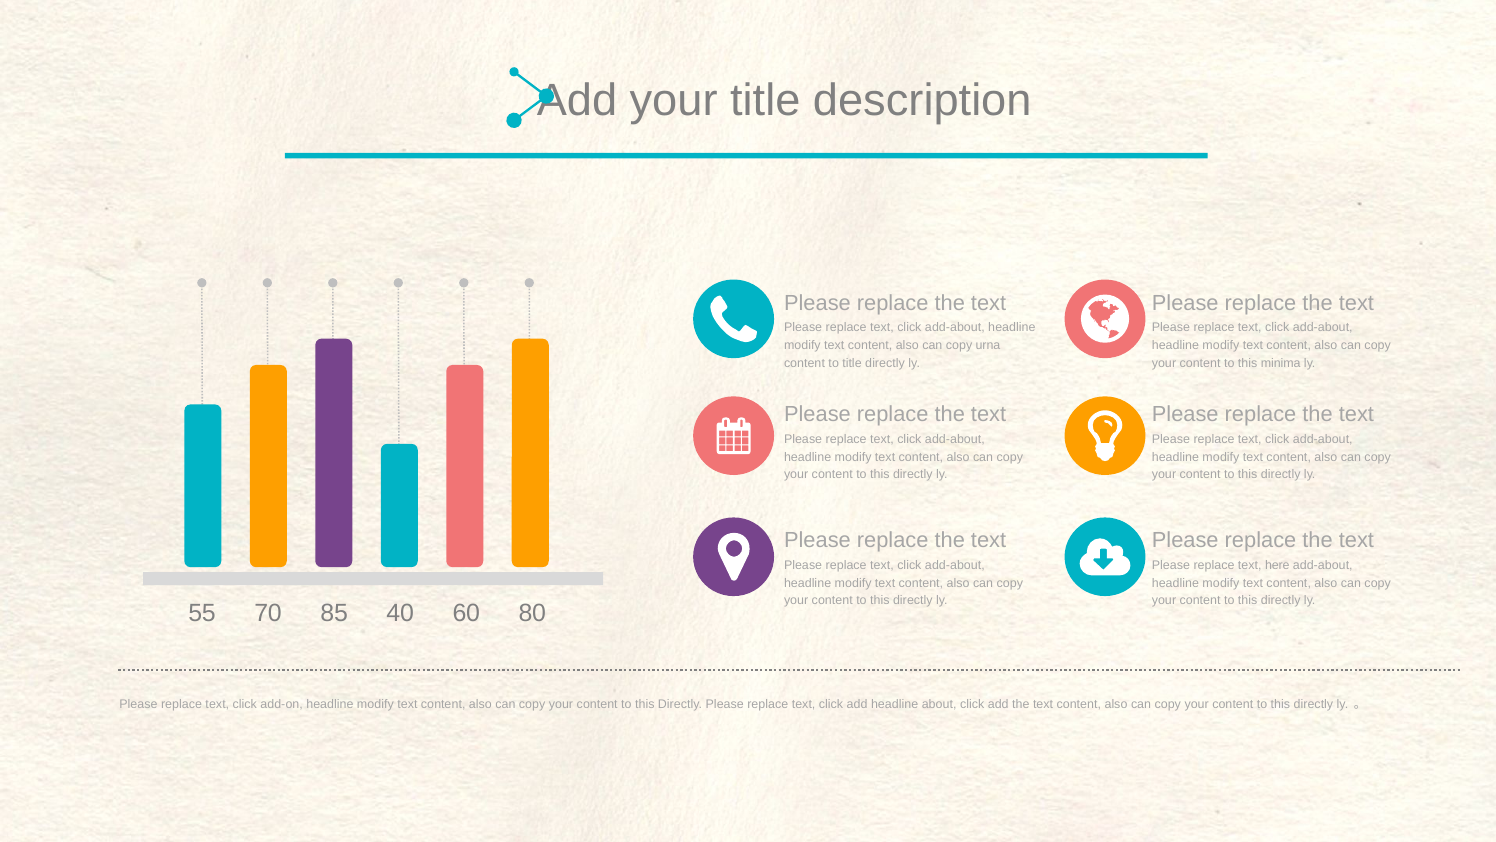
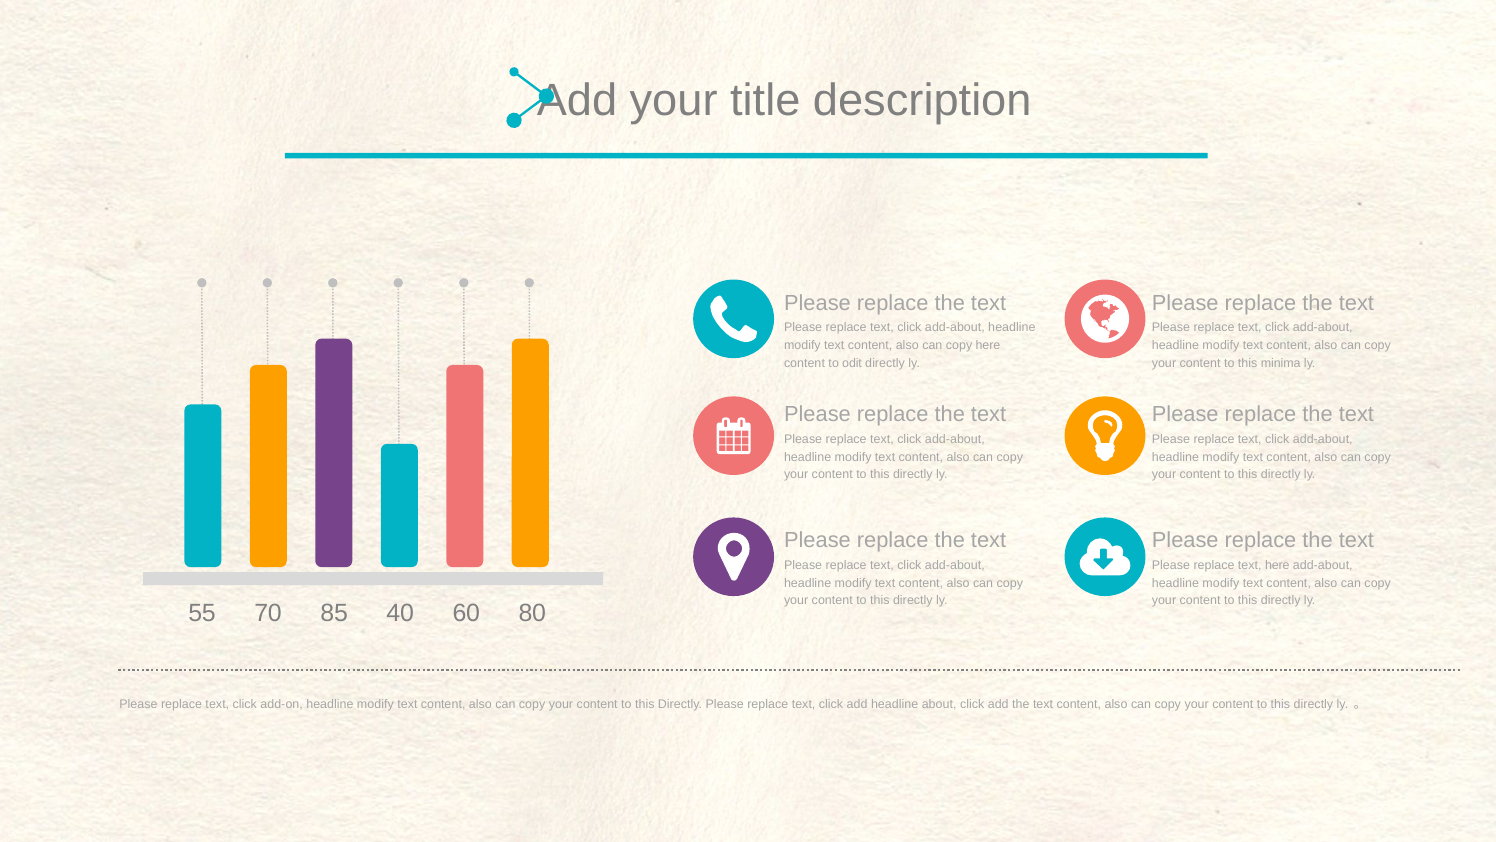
copy urna: urna -> here (988, 345)
to title: title -> odit (852, 363)
